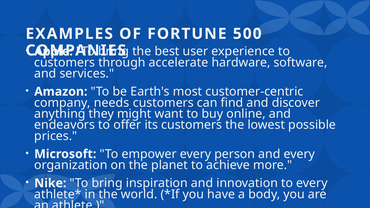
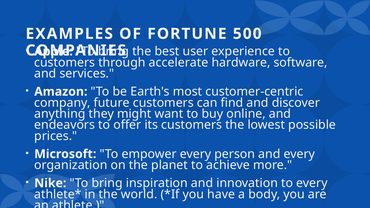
needs: needs -> future (112, 103)
